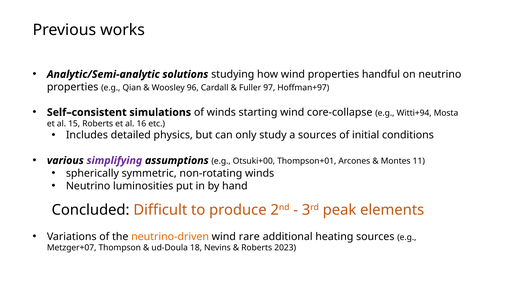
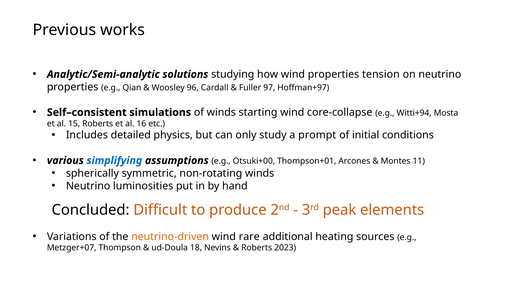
handful: handful -> tension (381, 74)
a sources: sources -> prompt (317, 135)
simplifying colour: purple -> blue (114, 161)
